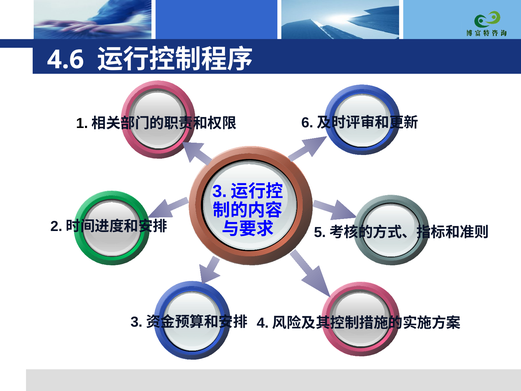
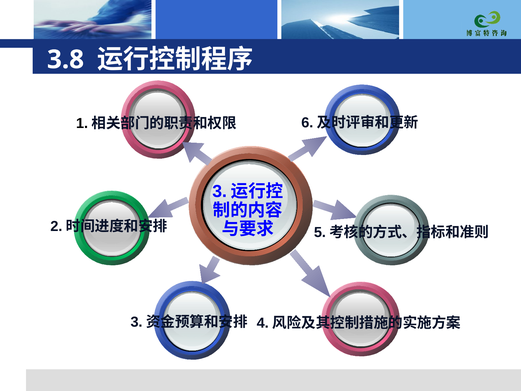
4.6: 4.6 -> 3.8 (66, 60)
